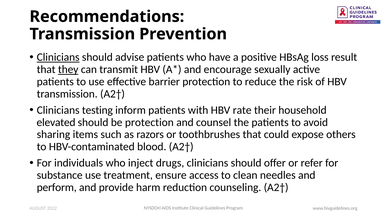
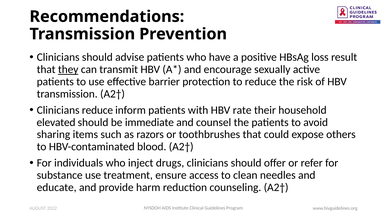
Clinicians underline: present -> none (58, 57)
Clinicians testing: testing -> reduce (97, 110)
be protection: protection -> immediate (149, 122)
perform: perform -> educate (57, 187)
